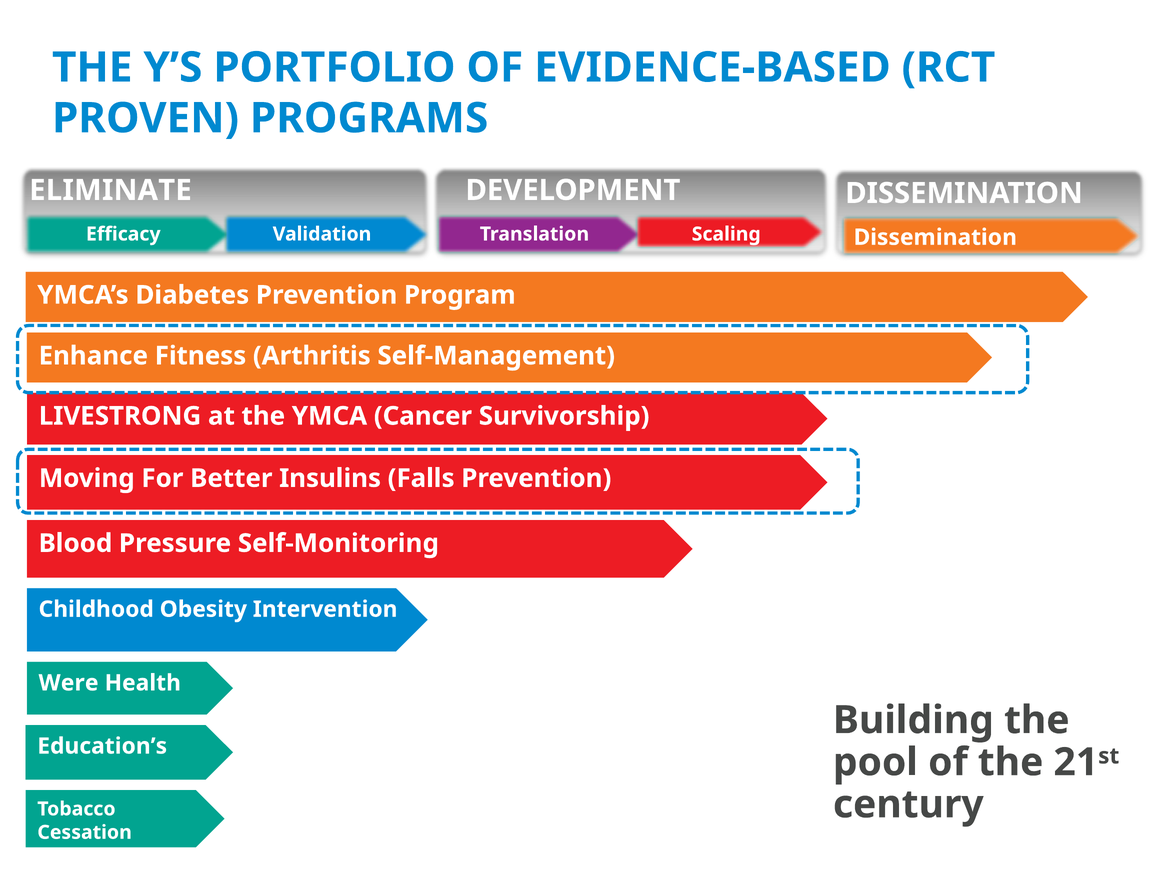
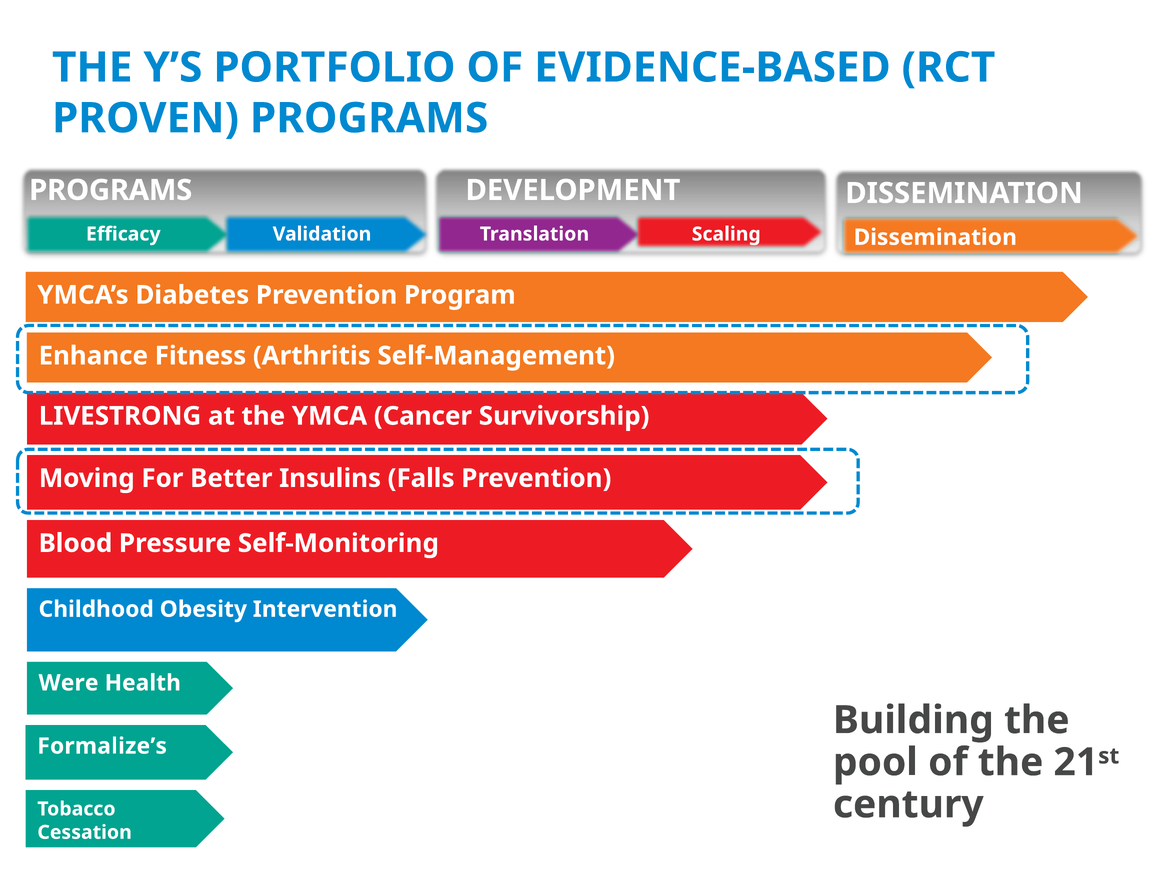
ELIMINATE: ELIMINATE -> PROGRAMS (111, 190)
Education’s: Education’s -> Formalize’s (102, 746)
